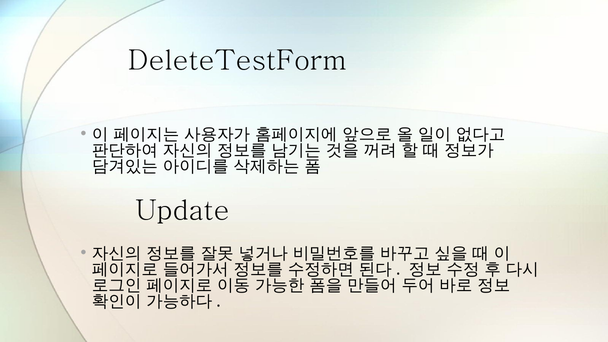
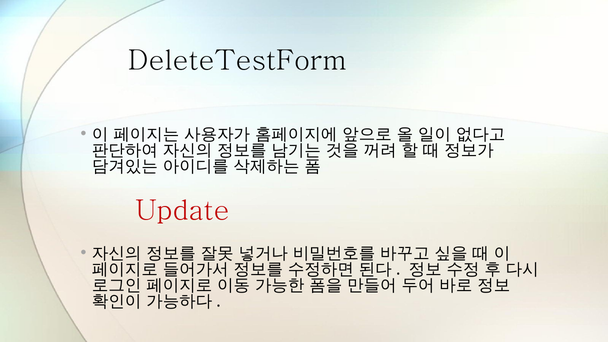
Update colour: black -> red (183, 211)
